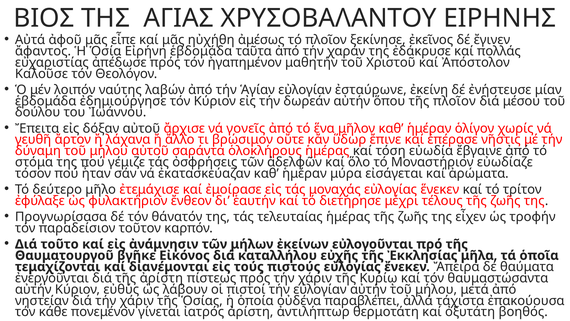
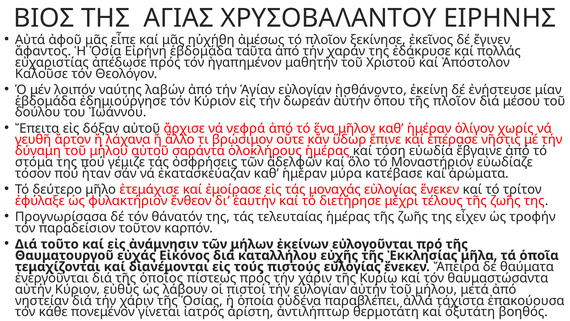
ἐσταύρωνε: ἐσταύρωνε -> ᾐσθάνοντο (371, 90)
γονεῖς: γονεῖς -> νεφρά (246, 128)
εἰσάγεται: εἰσάγεται -> κατέβασε (394, 173)
βγῆκε: βγῆκε -> εὐχάς (136, 255)
τῆς ἀρίστη: ἀρίστη -> ὁποῖος (161, 278)
